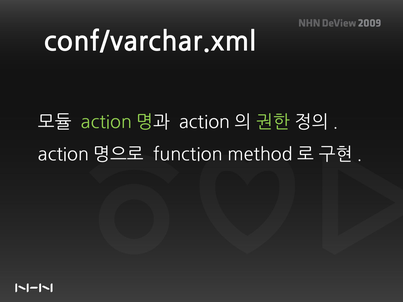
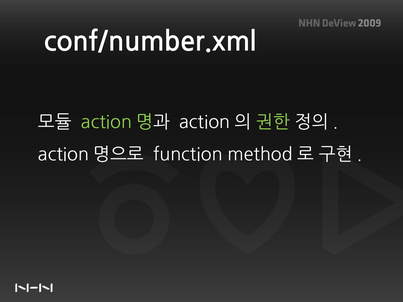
conf/varchar.xml: conf/varchar.xml -> conf/number.xml (150, 42)
